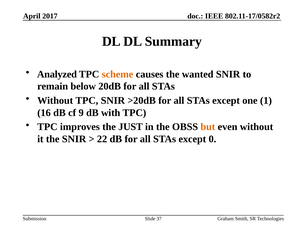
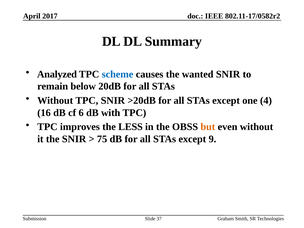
scheme colour: orange -> blue (118, 74)
1: 1 -> 4 (266, 101)
9: 9 -> 6 (81, 113)
JUST: JUST -> LESS (131, 127)
22: 22 -> 75 (102, 139)
0: 0 -> 9 (212, 139)
